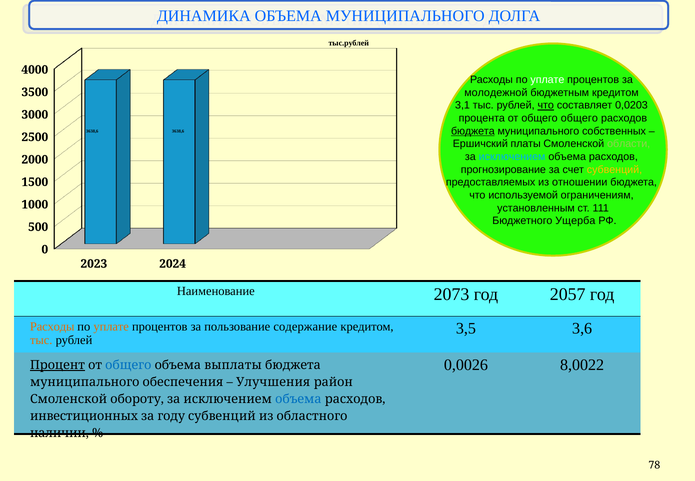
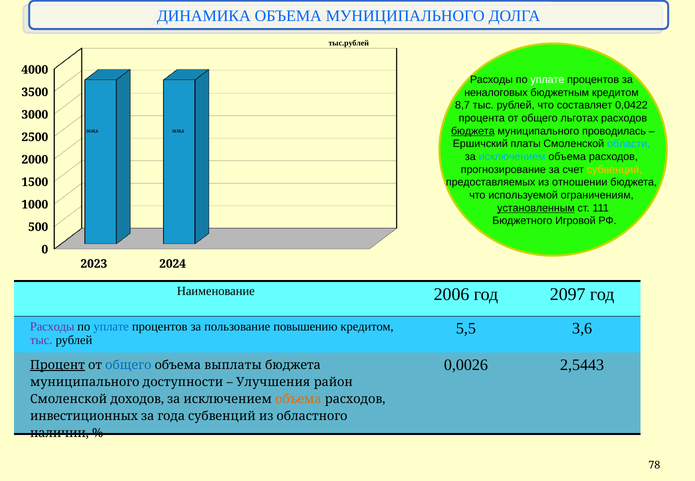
молодежной: молодежной -> неналоговых (496, 93)
3,1: 3,1 -> 8,7 (462, 105)
что underline: present -> none (546, 105)
0,0203: 0,0203 -> 0,0422 (631, 105)
общего общего: общего -> льготах (579, 118)
собственных: собственных -> проводилась (614, 131)
области colour: light green -> light blue (629, 144)
установленным underline: none -> present (536, 208)
Ущерба: Ущерба -> Игровой (575, 221)
2073: 2073 -> 2006 (452, 294)
2057: 2057 -> 2097 (568, 294)
Расходы colour: orange -> purple (52, 326)
уплате colour: orange -> blue (111, 326)
содержание: содержание -> повышению (305, 326)
3,5: 3,5 -> 5,5 (466, 329)
тыс colour: orange -> purple (41, 340)
8,0022: 8,0022 -> 2,5443 (582, 365)
обеспечения: обеспечения -> доступности (183, 382)
обороту: обороту -> доходов (137, 399)
объема colour: blue -> orange (298, 399)
году: году -> года (171, 416)
